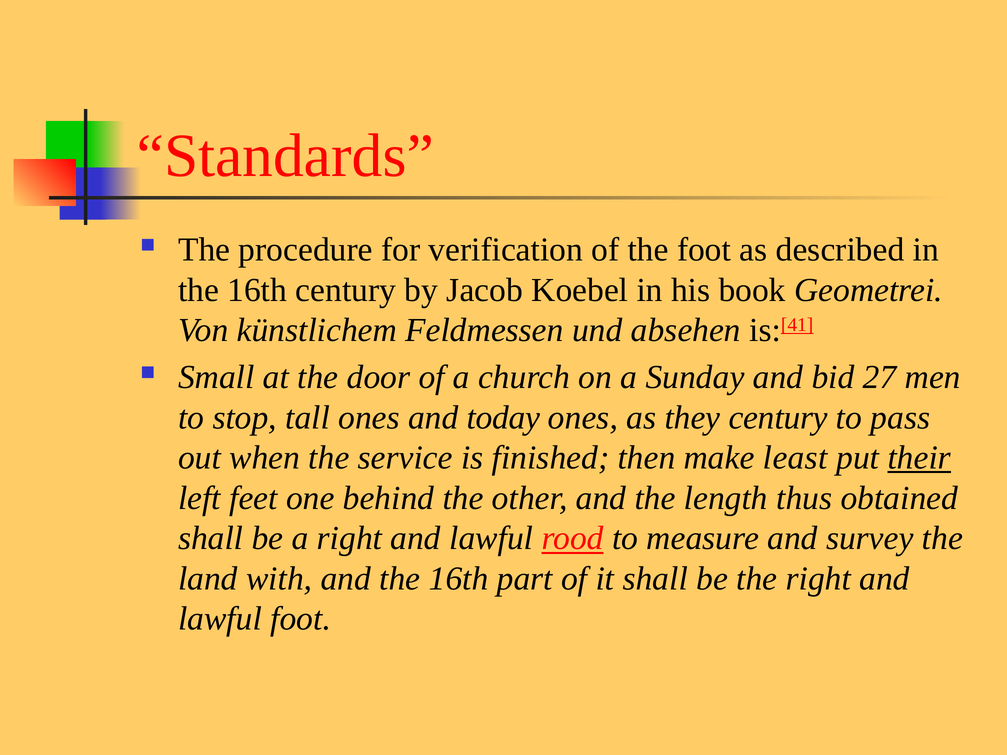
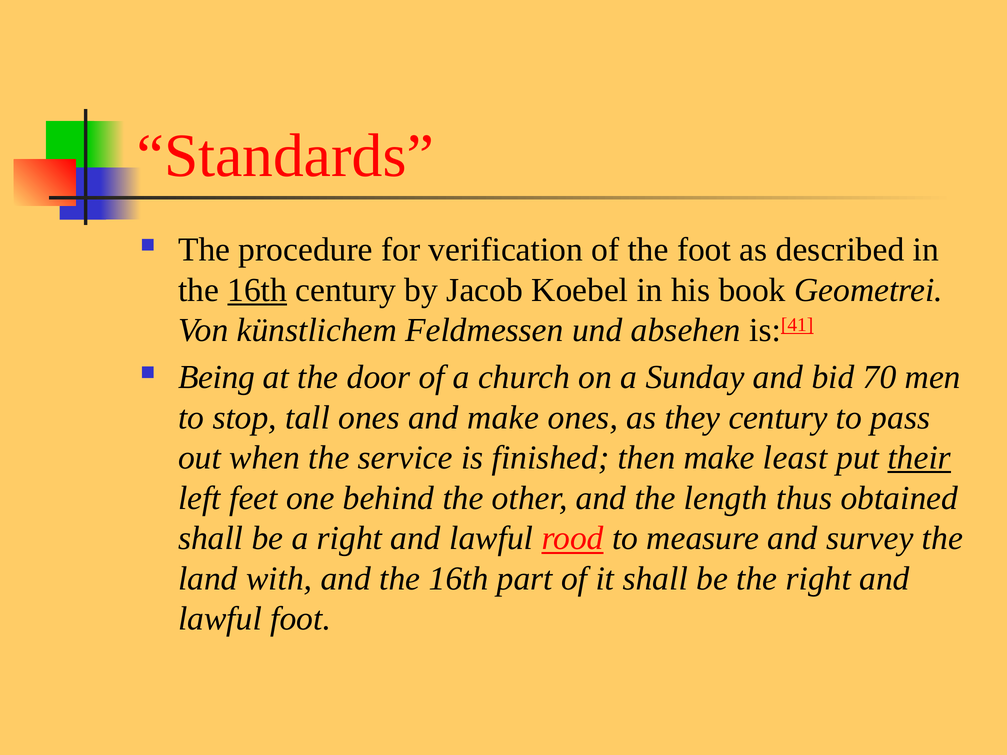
16th underline: none -> present (257, 290)
Small: Small -> Being (216, 377)
27: 27 -> 70 (880, 377)
and today: today -> make (503, 418)
